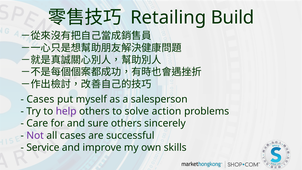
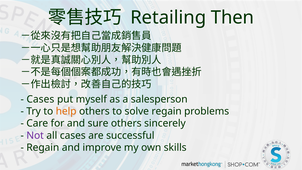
Build: Build -> Then (233, 18)
help colour: purple -> orange (66, 111)
solve action: action -> regain (167, 111)
Service: Service -> Regain (43, 147)
